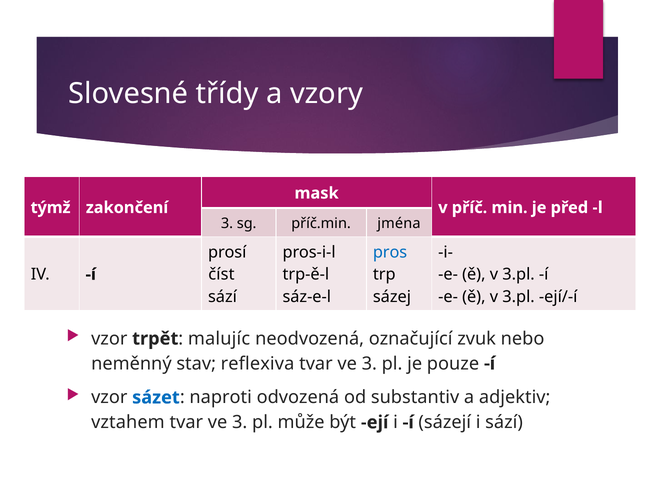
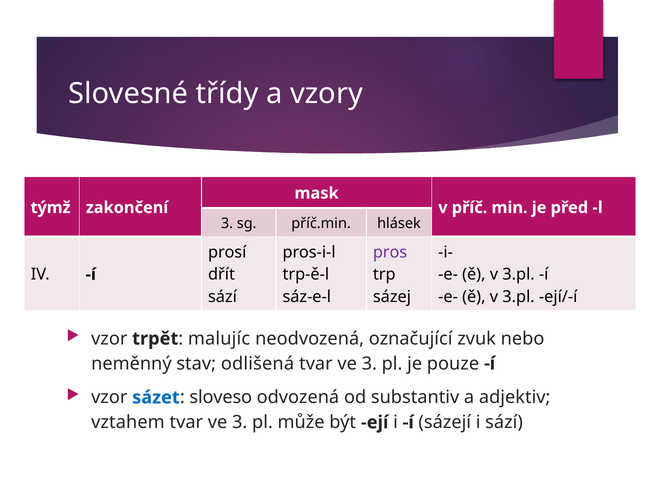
jména: jména -> hlásek (399, 223)
pros colour: blue -> purple (390, 252)
číst: číst -> dřít (222, 274)
reflexiva: reflexiva -> odlišená (257, 363)
naproti: naproti -> sloveso (221, 397)
